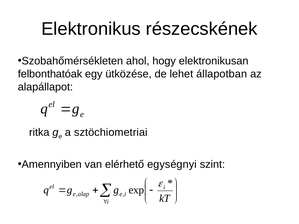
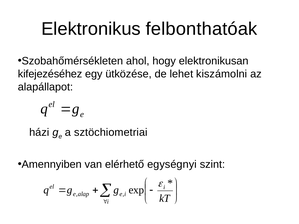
részecskének: részecskének -> felbonthatóak (202, 29)
felbonthatóak: felbonthatóak -> kifejezéséhez (50, 74)
állapotban: állapotban -> kiszámolni (222, 74)
ritka: ritka -> házi (39, 132)
